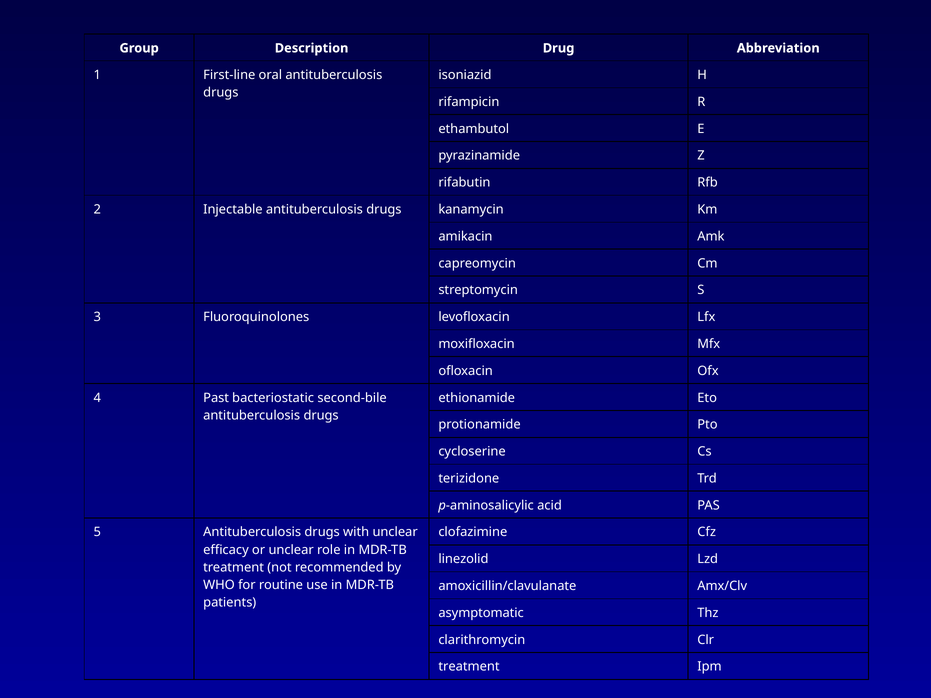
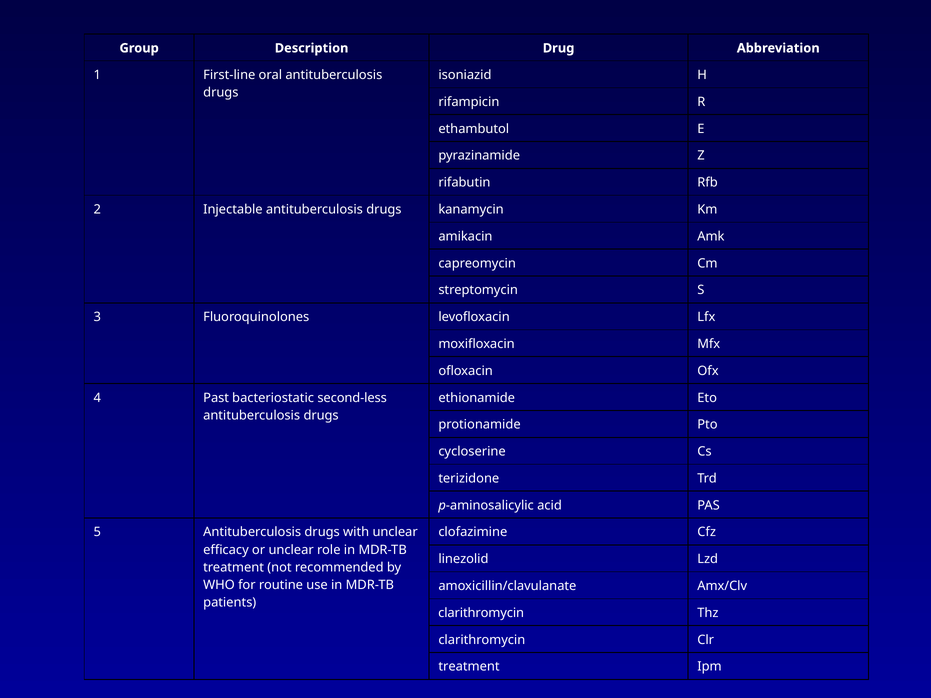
second-bile: second-bile -> second-less (352, 398)
asymptomatic: asymptomatic -> clarithromycin (481, 613)
